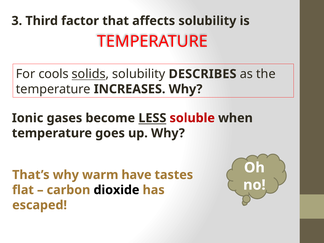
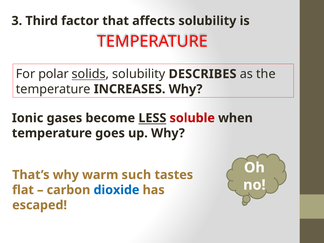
cools: cools -> polar (54, 74)
have: have -> such (136, 175)
dioxide colour: black -> blue (116, 190)
